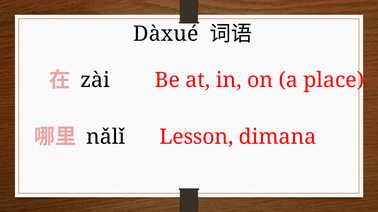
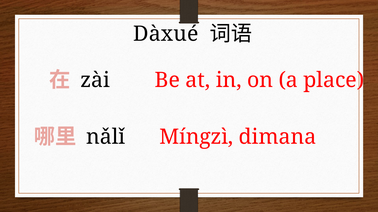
Lesson: Lesson -> Míngzì (196, 137)
